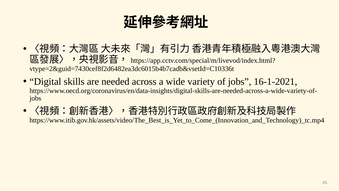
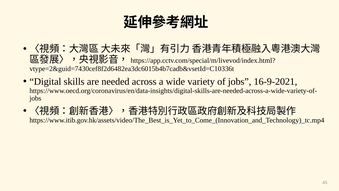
16-1-2021: 16-1-2021 -> 16-9-2021 (275, 81)
